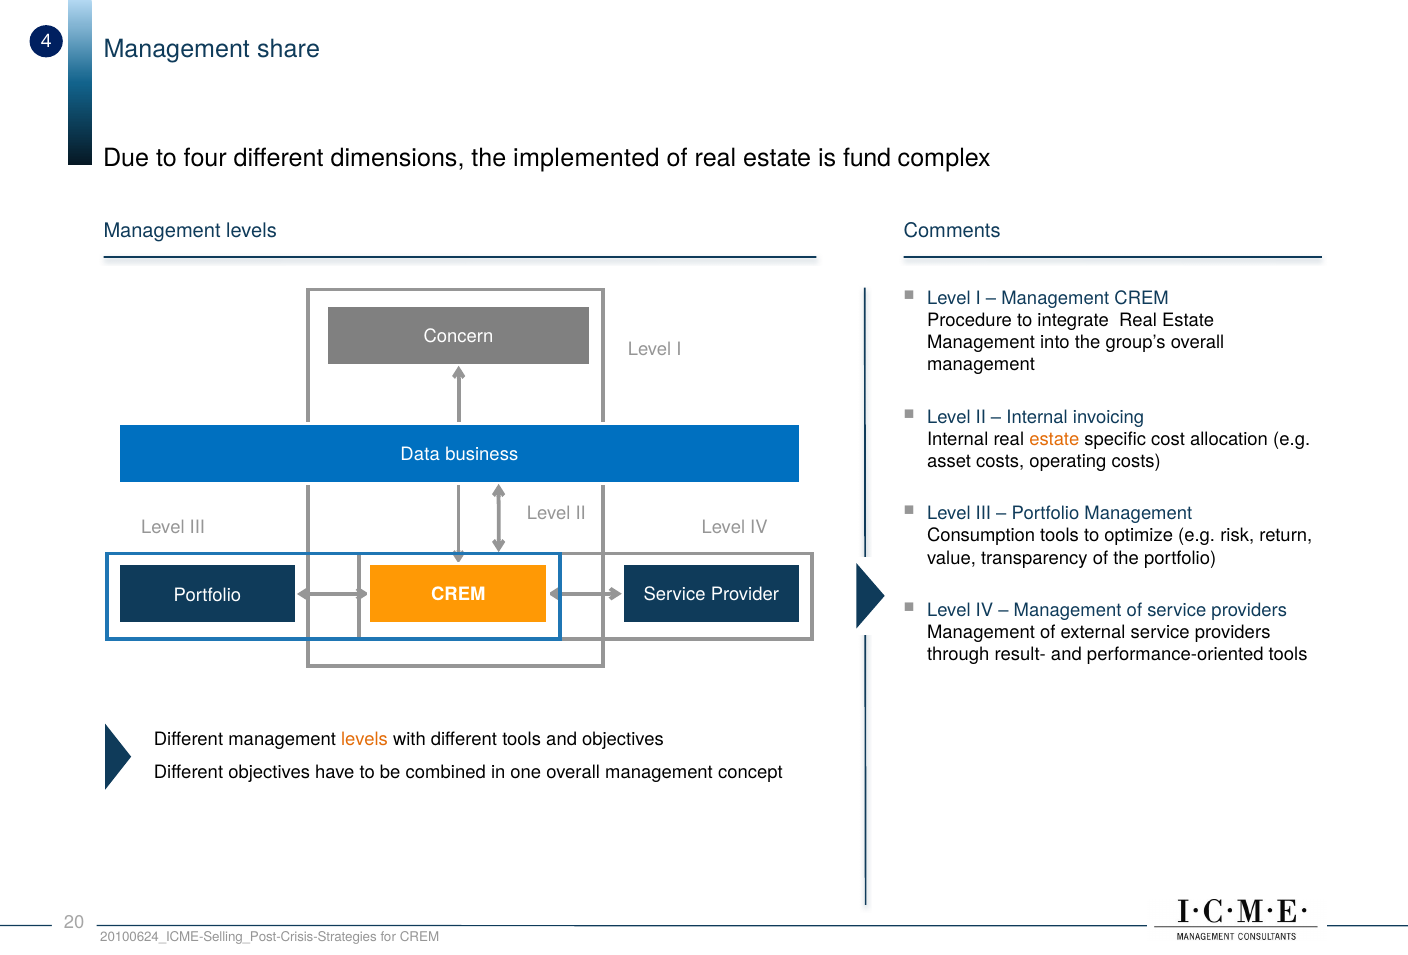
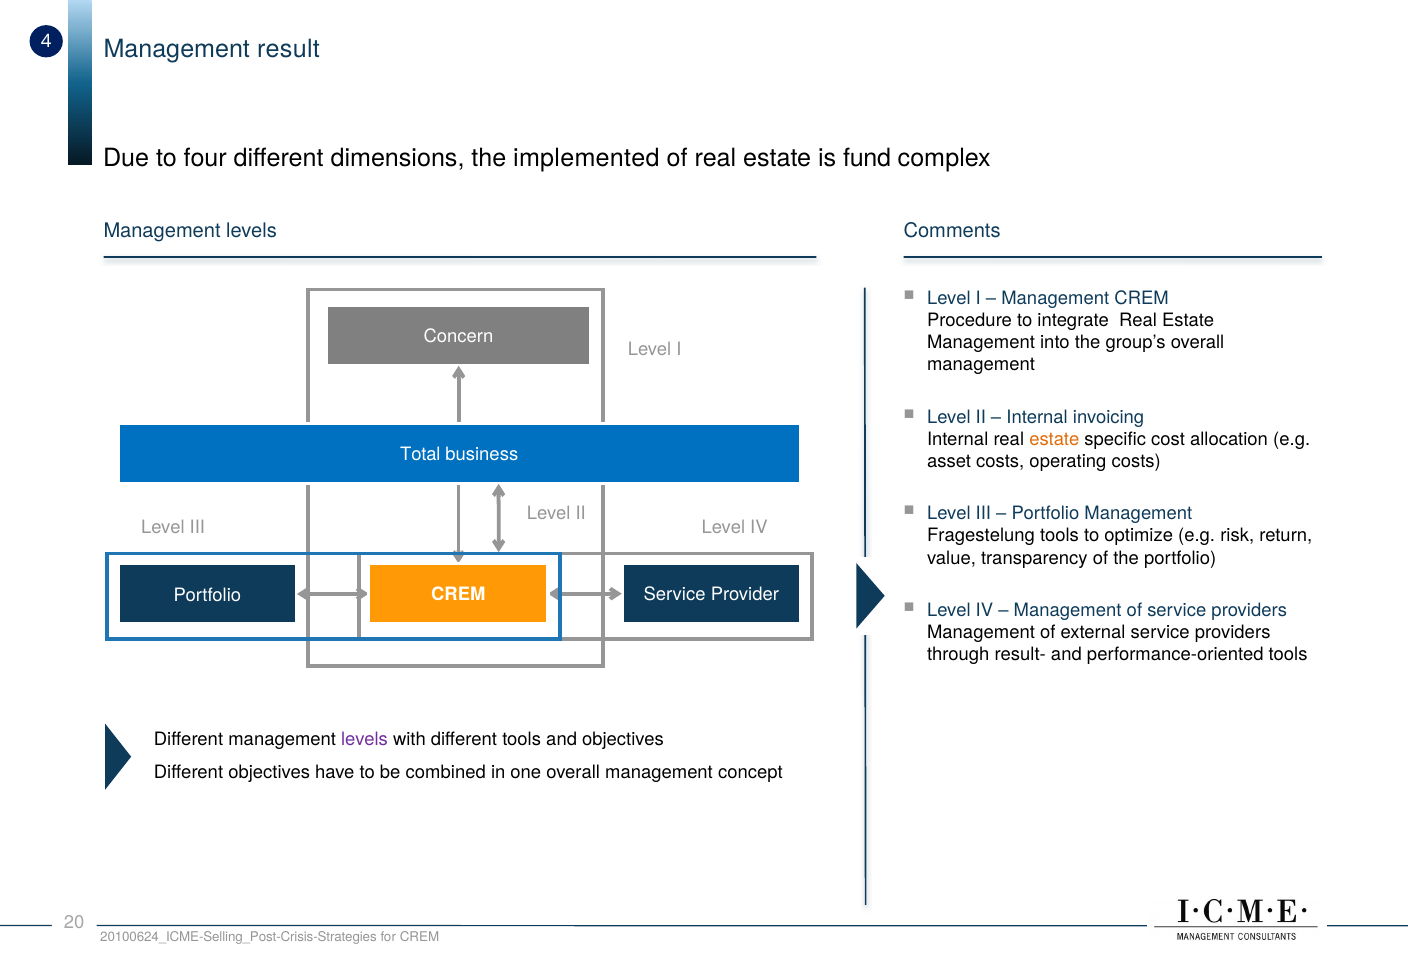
share: share -> result (288, 49)
Data: Data -> Total (420, 455)
Consumption: Consumption -> Fragestelung (981, 536)
levels colour: orange -> purple (365, 740)
